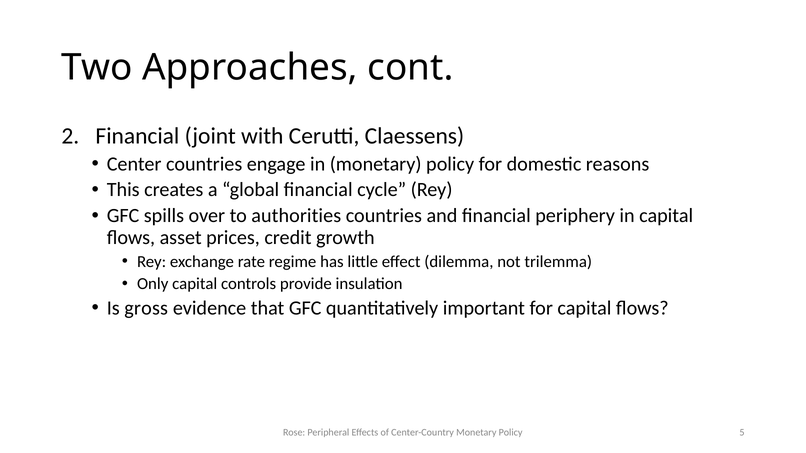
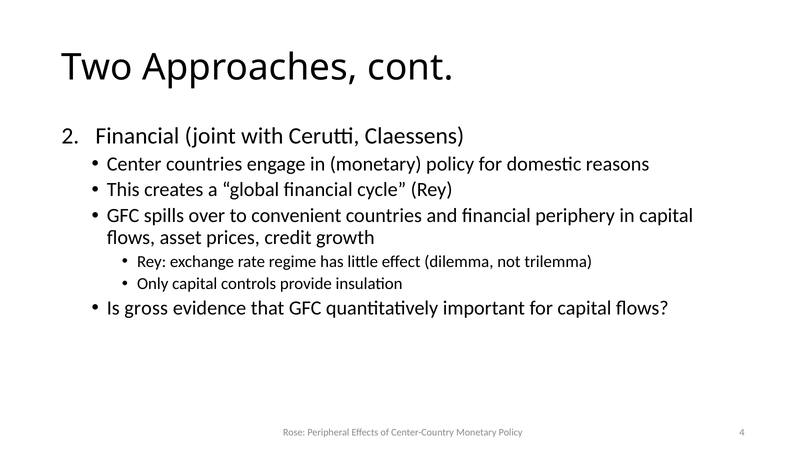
authorities: authorities -> convenient (296, 216)
5: 5 -> 4 (742, 433)
